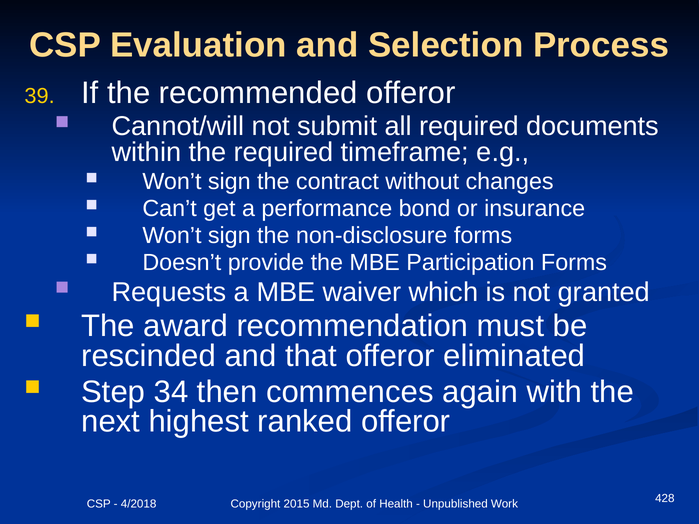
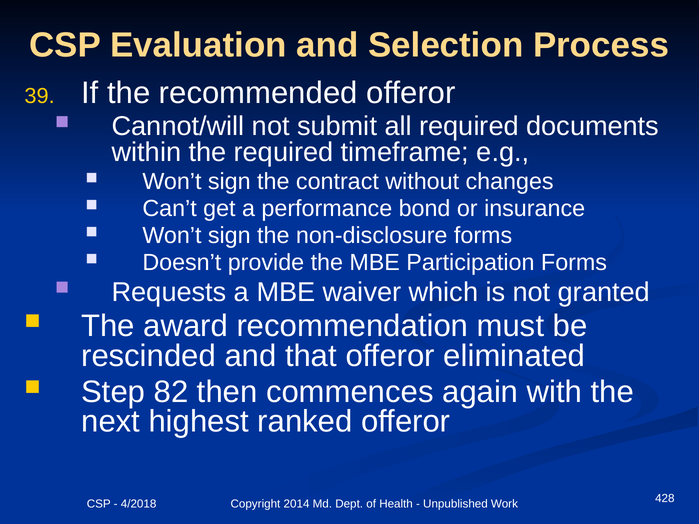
34: 34 -> 82 (171, 392)
2015: 2015 -> 2014 (297, 504)
